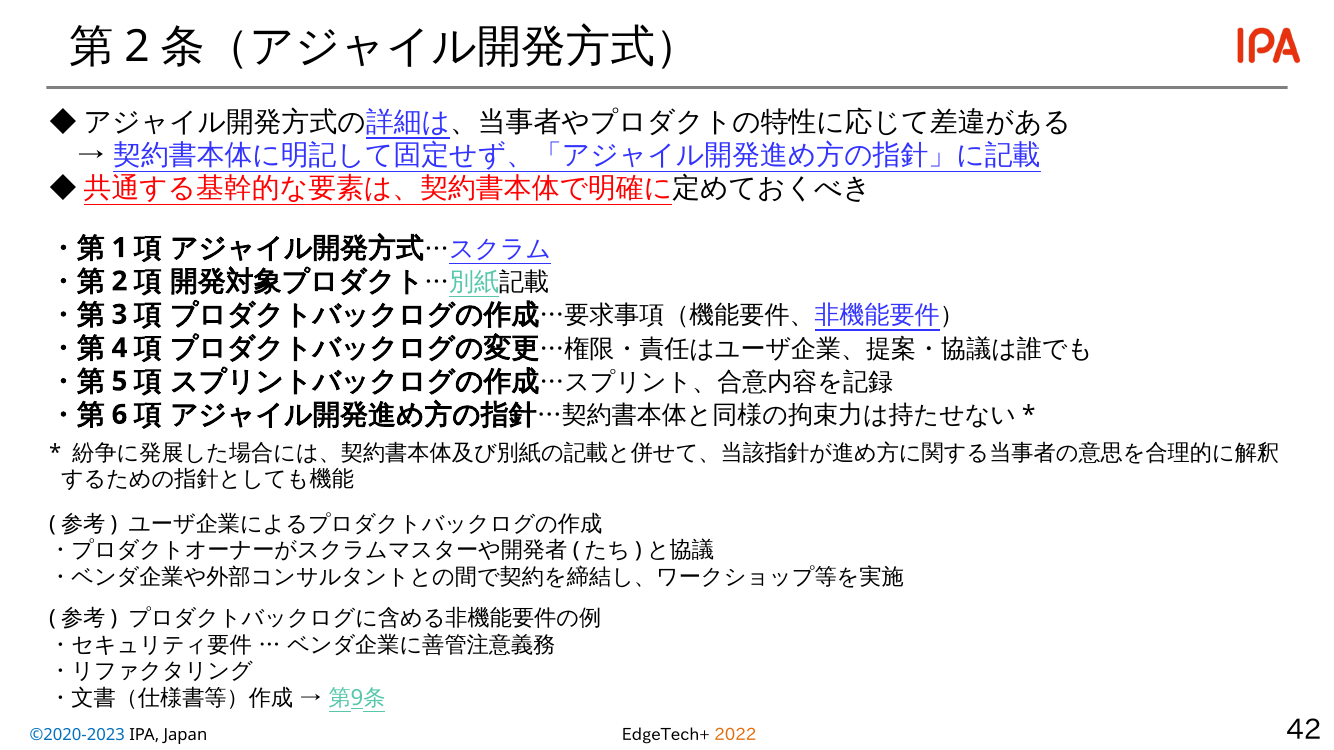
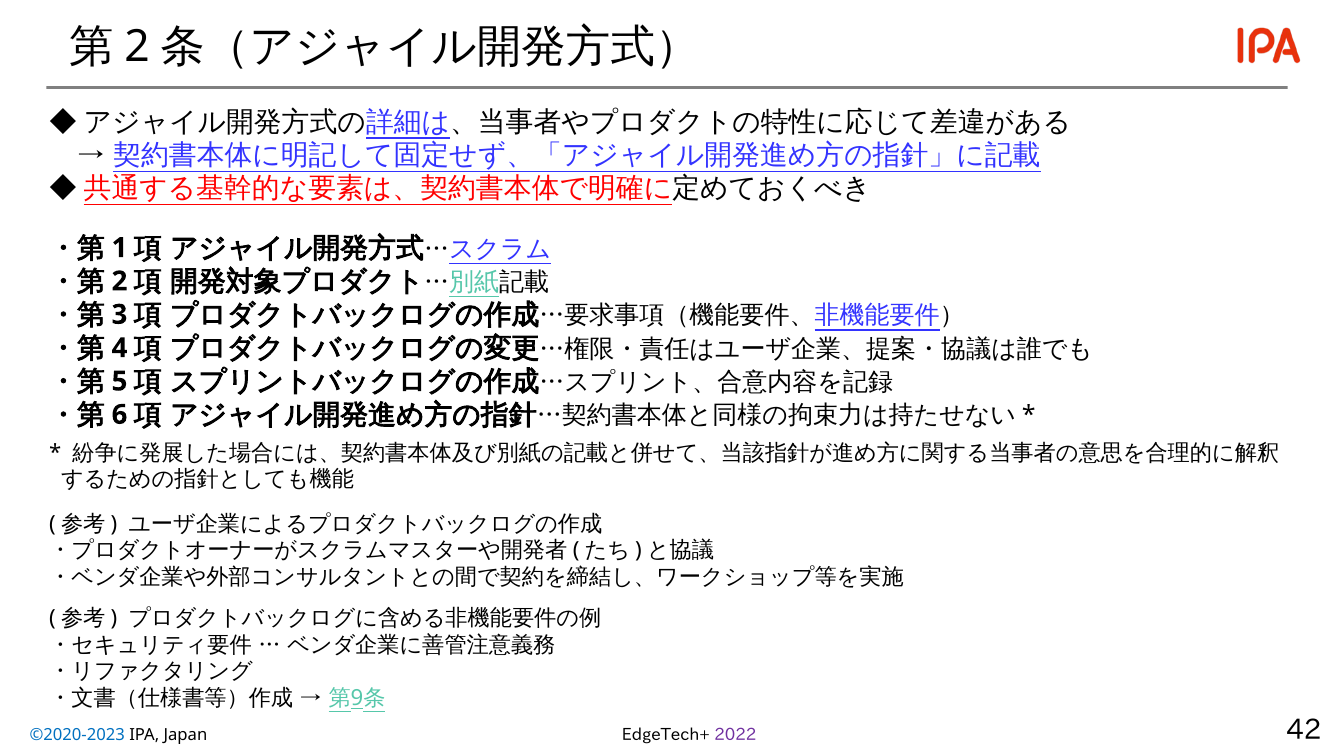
2022 colour: orange -> purple (735, 736)
